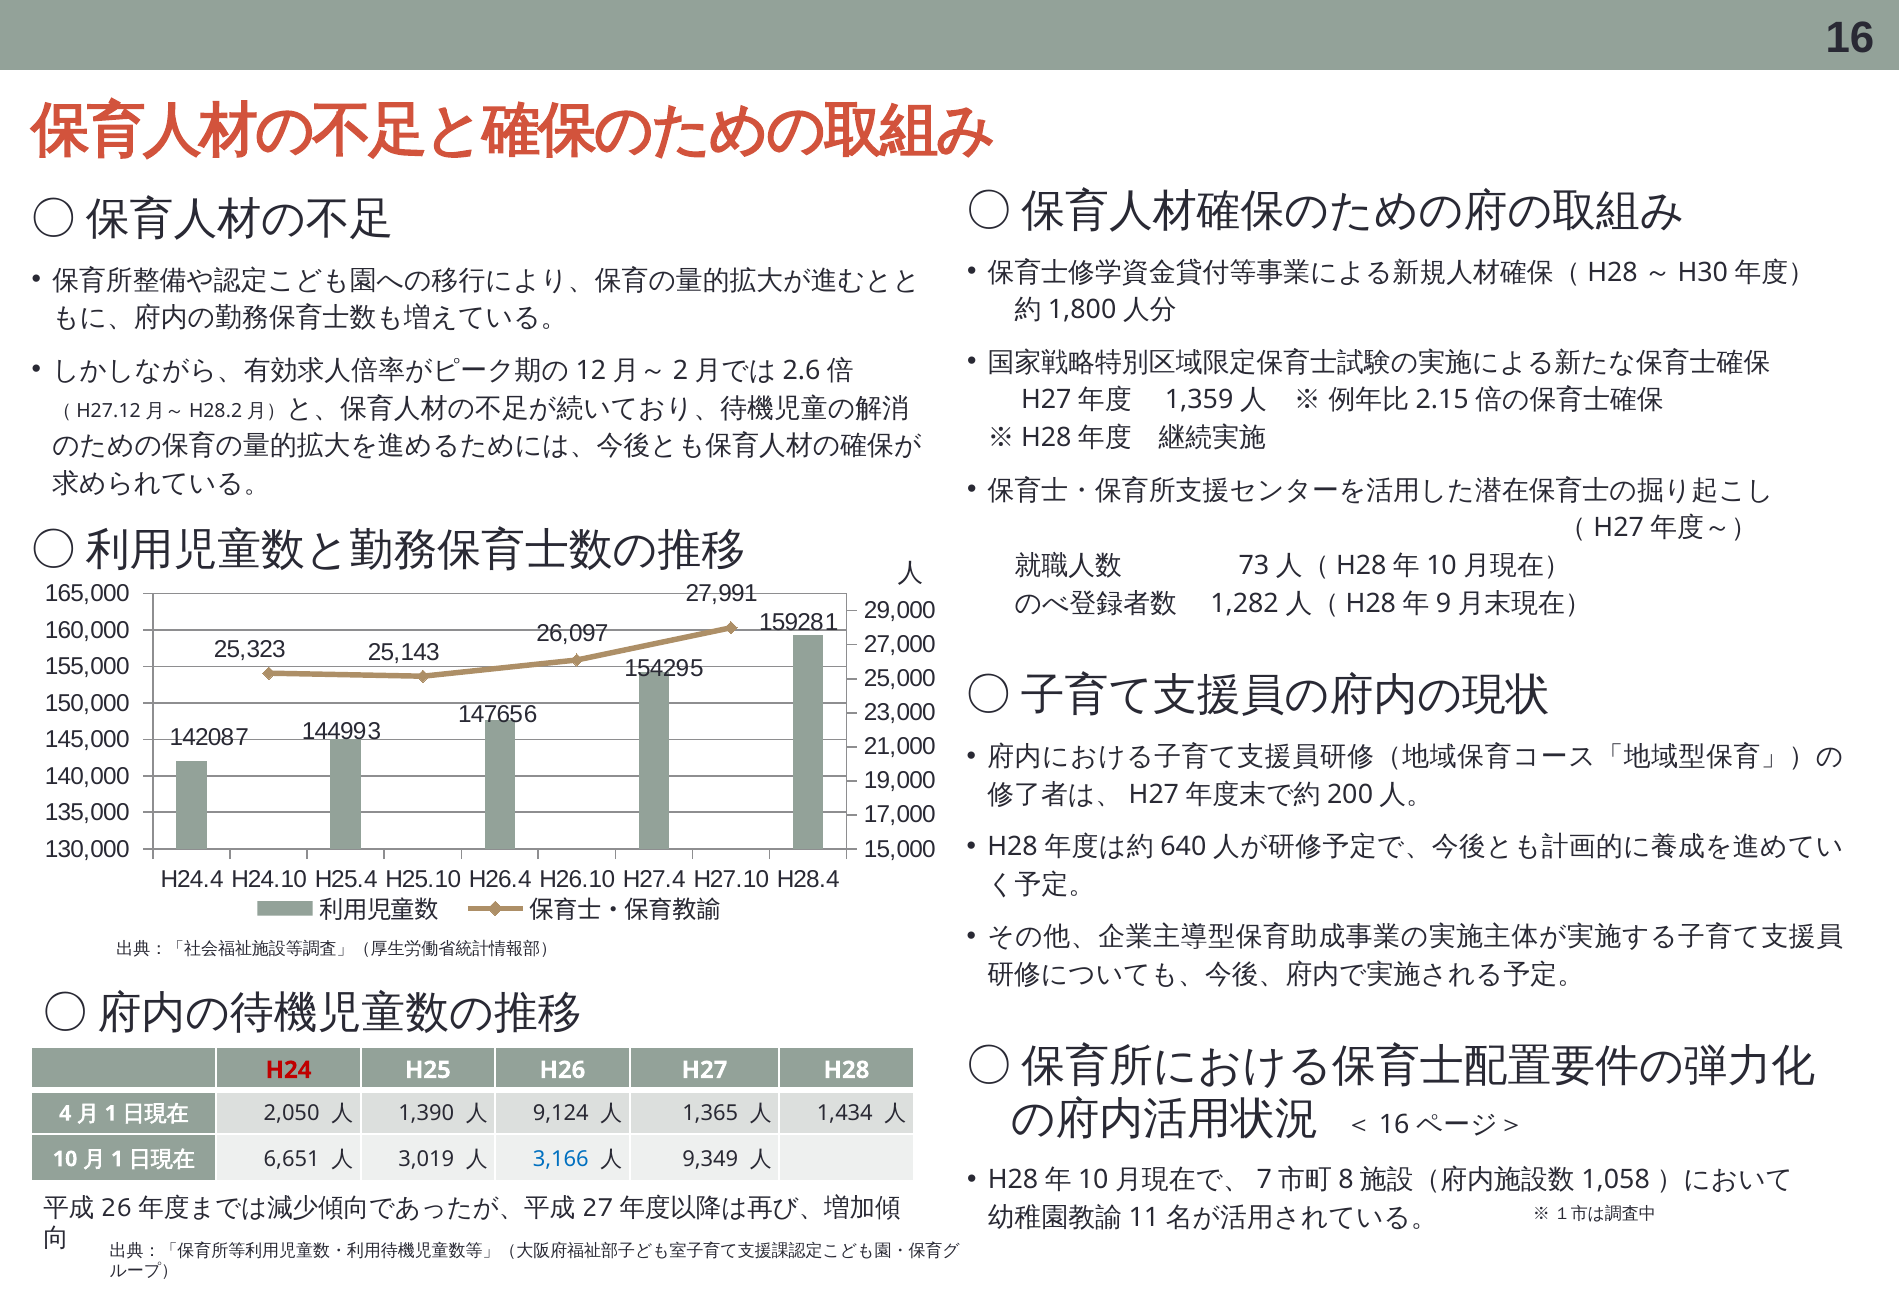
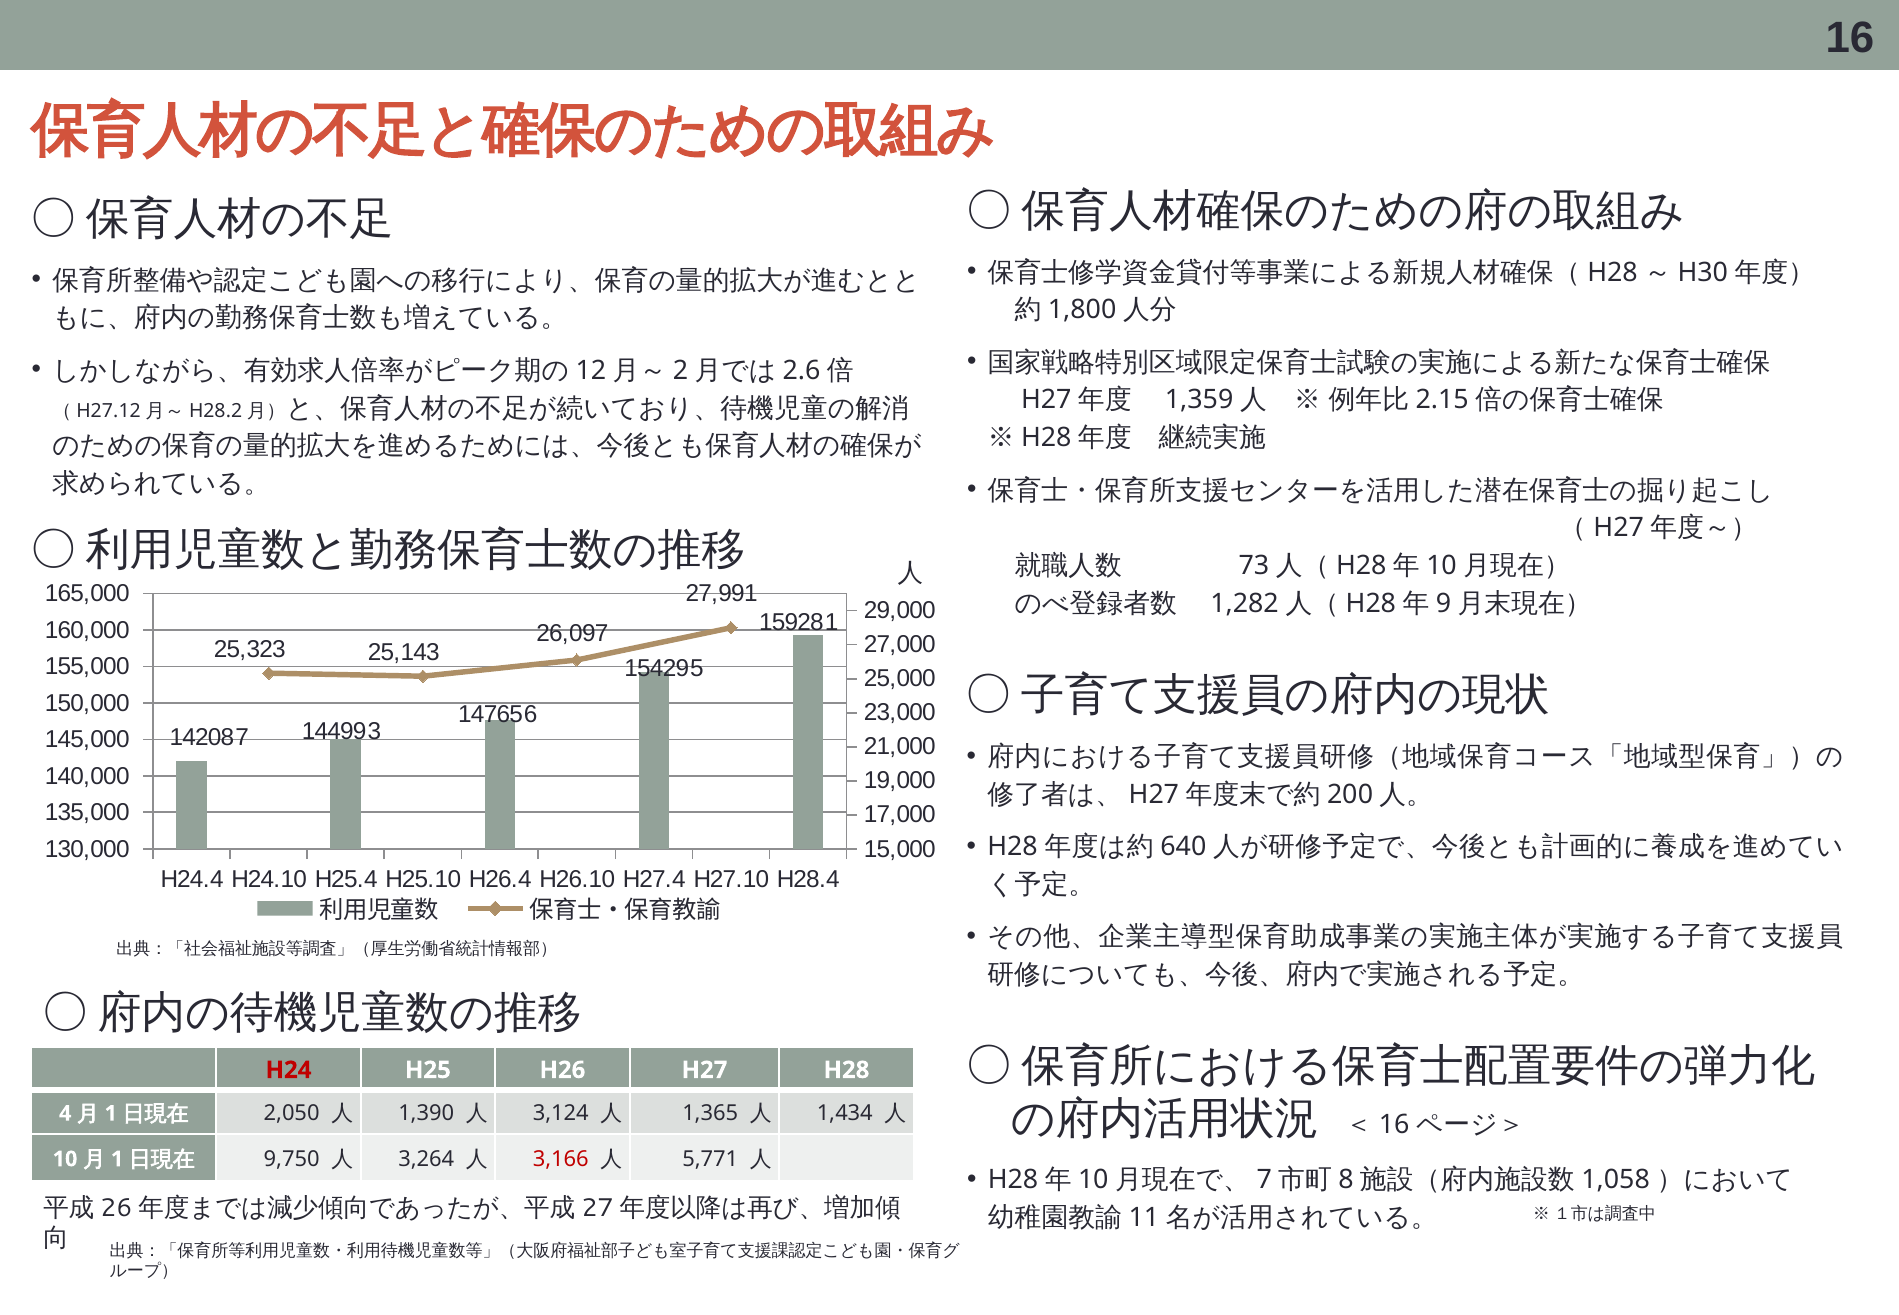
9,124: 9,124 -> 3,124 (561, 1113)
6,651: 6,651 -> 9,750 (292, 1159)
3,019: 3,019 -> 3,264 (426, 1159)
3,166 colour: blue -> red (561, 1159)
9,349: 9,349 -> 5,771 (710, 1159)
